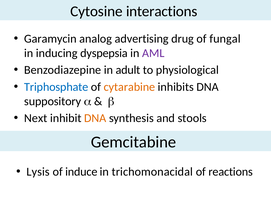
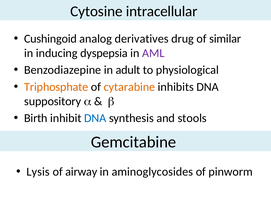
interactions: interactions -> intracellular (162, 11)
Garamycin: Garamycin -> Cushingoid (50, 39)
advertising: advertising -> derivatives (142, 39)
fungal: fungal -> similar (225, 39)
Triphosphate colour: blue -> orange (56, 87)
Next: Next -> Birth (36, 118)
DNA colour: orange -> blue (95, 118)
induce: induce -> airway (81, 172)
trichomonacidal: trichomonacidal -> aminoglycosides (152, 172)
reactions: reactions -> pinworm (231, 172)
